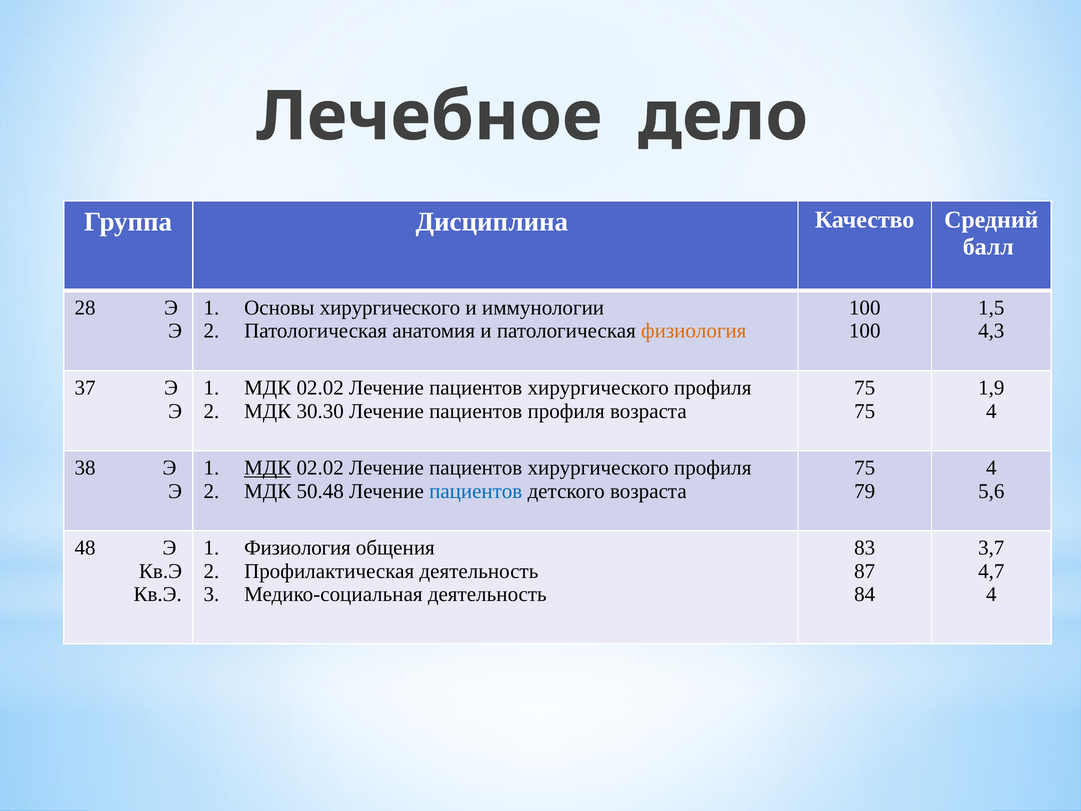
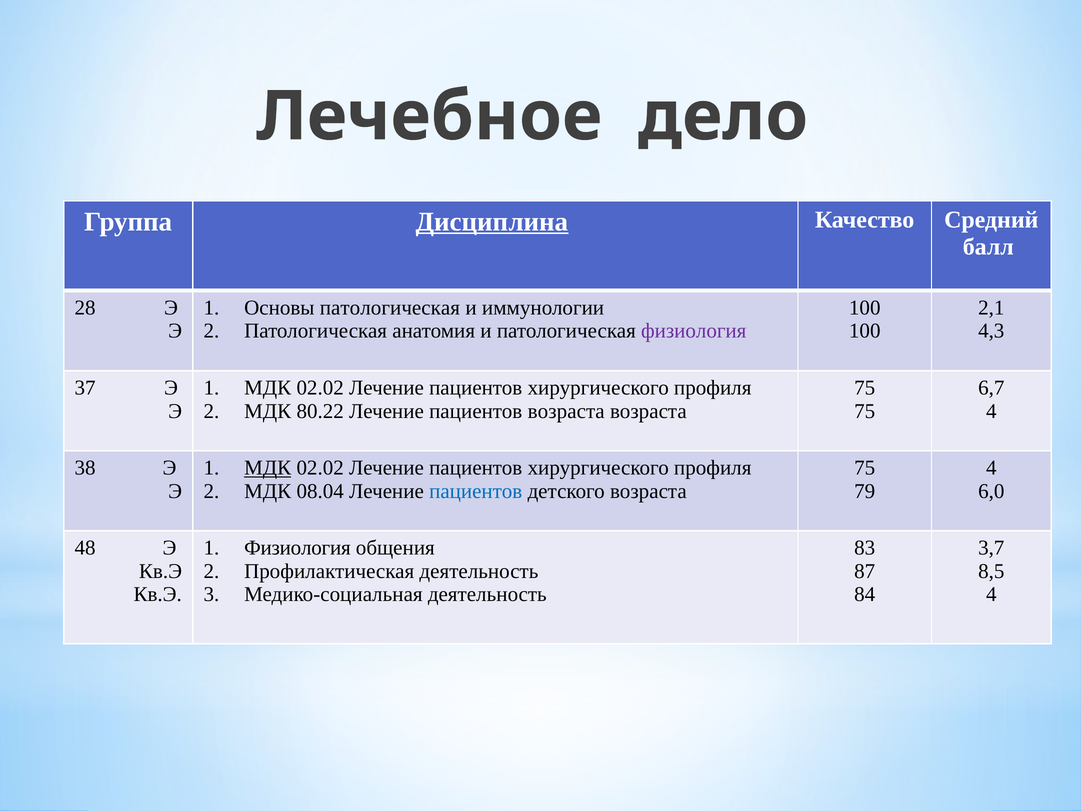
Дисциплина underline: none -> present (492, 222)
Основы хирургического: хирургического -> патологическая (390, 308)
1,5: 1,5 -> 2,1 (991, 308)
физиология colour: orange -> purple (694, 331)
1,9: 1,9 -> 6,7 (991, 388)
30.30: 30.30 -> 80.22 (320, 411)
пациентов профиля: профиля -> возраста (566, 411)
50.48: 50.48 -> 08.04 (320, 491)
5,6: 5,6 -> 6,0 (991, 491)
4,7: 4,7 -> 8,5 (991, 571)
